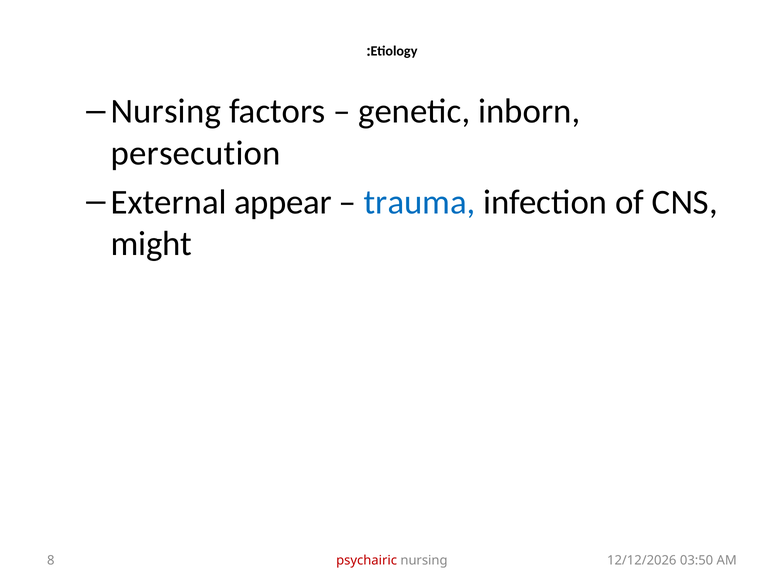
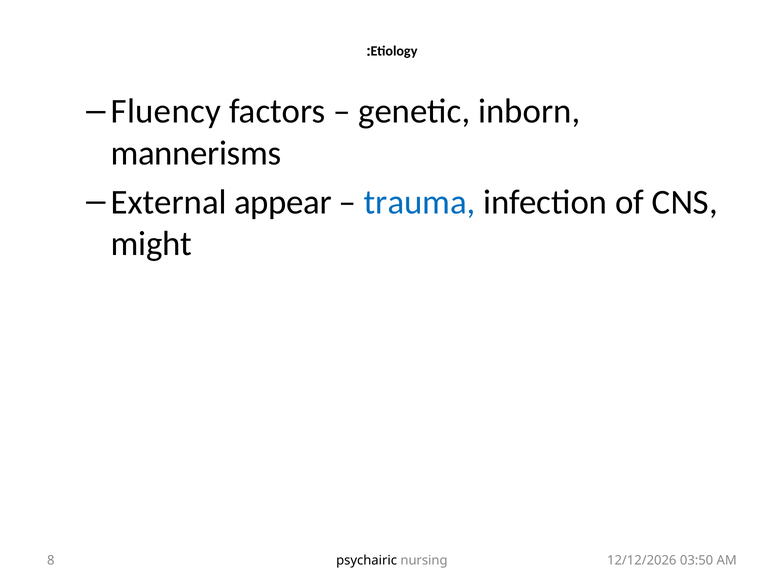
Nursing: Nursing -> Fluency (166, 111)
persecution: persecution -> mannerisms (196, 153)
psychairic colour: red -> black (367, 560)
